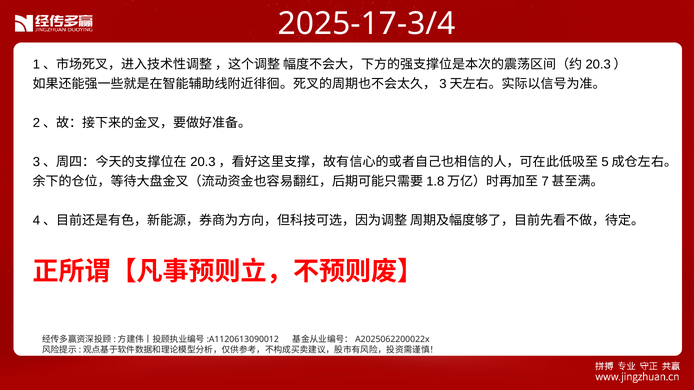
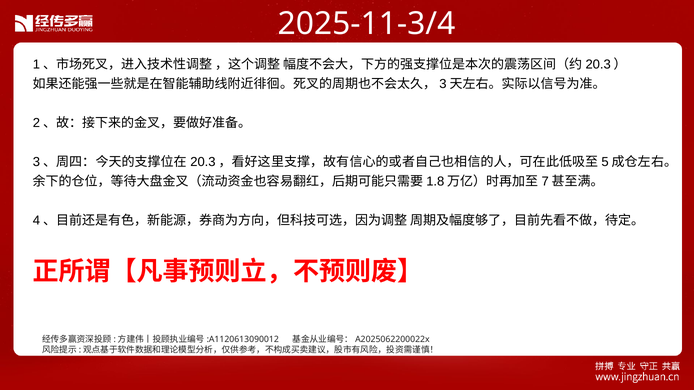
2025-17-3/4: 2025-17-3/4 -> 2025-11-3/4 (366, 24)
